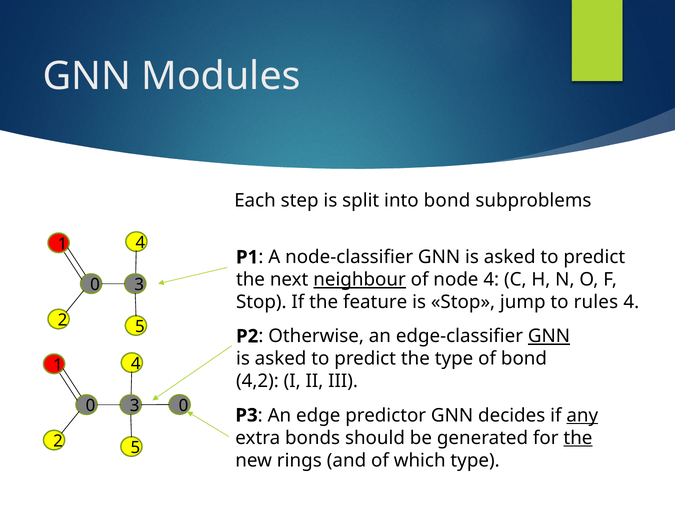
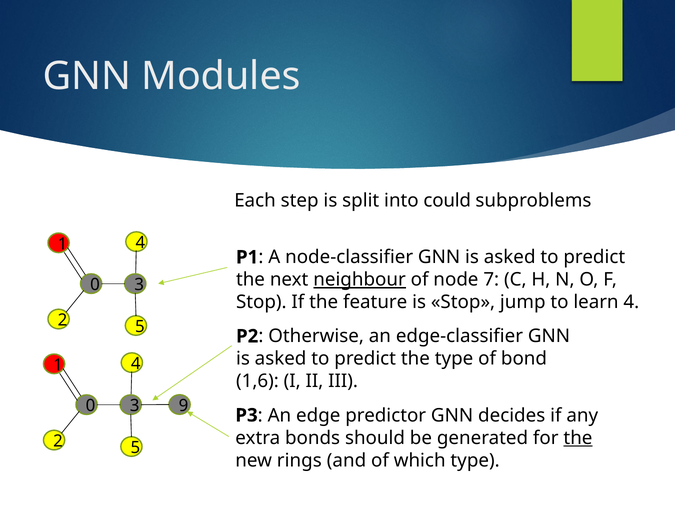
into bond: bond -> could (447, 201)
node 4: 4 -> 7 (491, 280)
rules: rules -> learn (596, 302)
GNN underline: present -> none (549, 336)
4,2: 4,2 -> 1,6 (257, 381)
3 0: 0 -> 9 (184, 406)
any underline: present -> none (582, 416)
